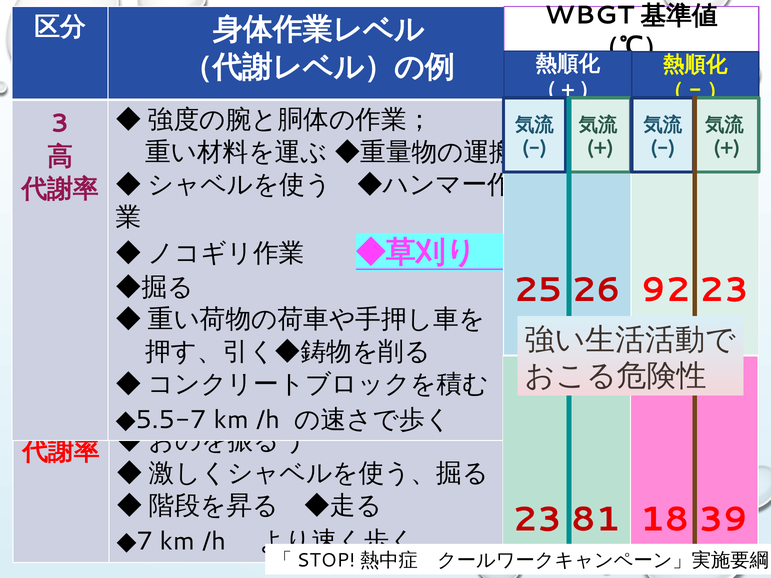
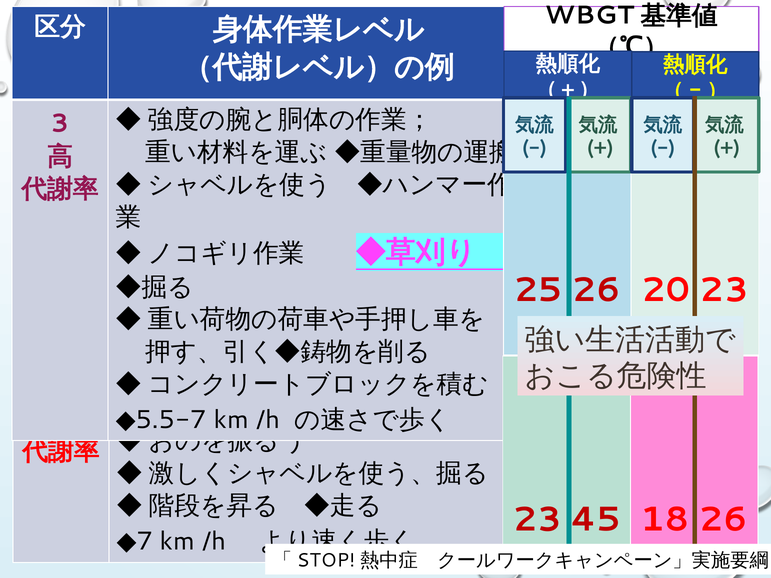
92: 92 -> 20 (666, 290)
81: 81 -> 45 (596, 520)
18 39: 39 -> 26 (723, 520)
